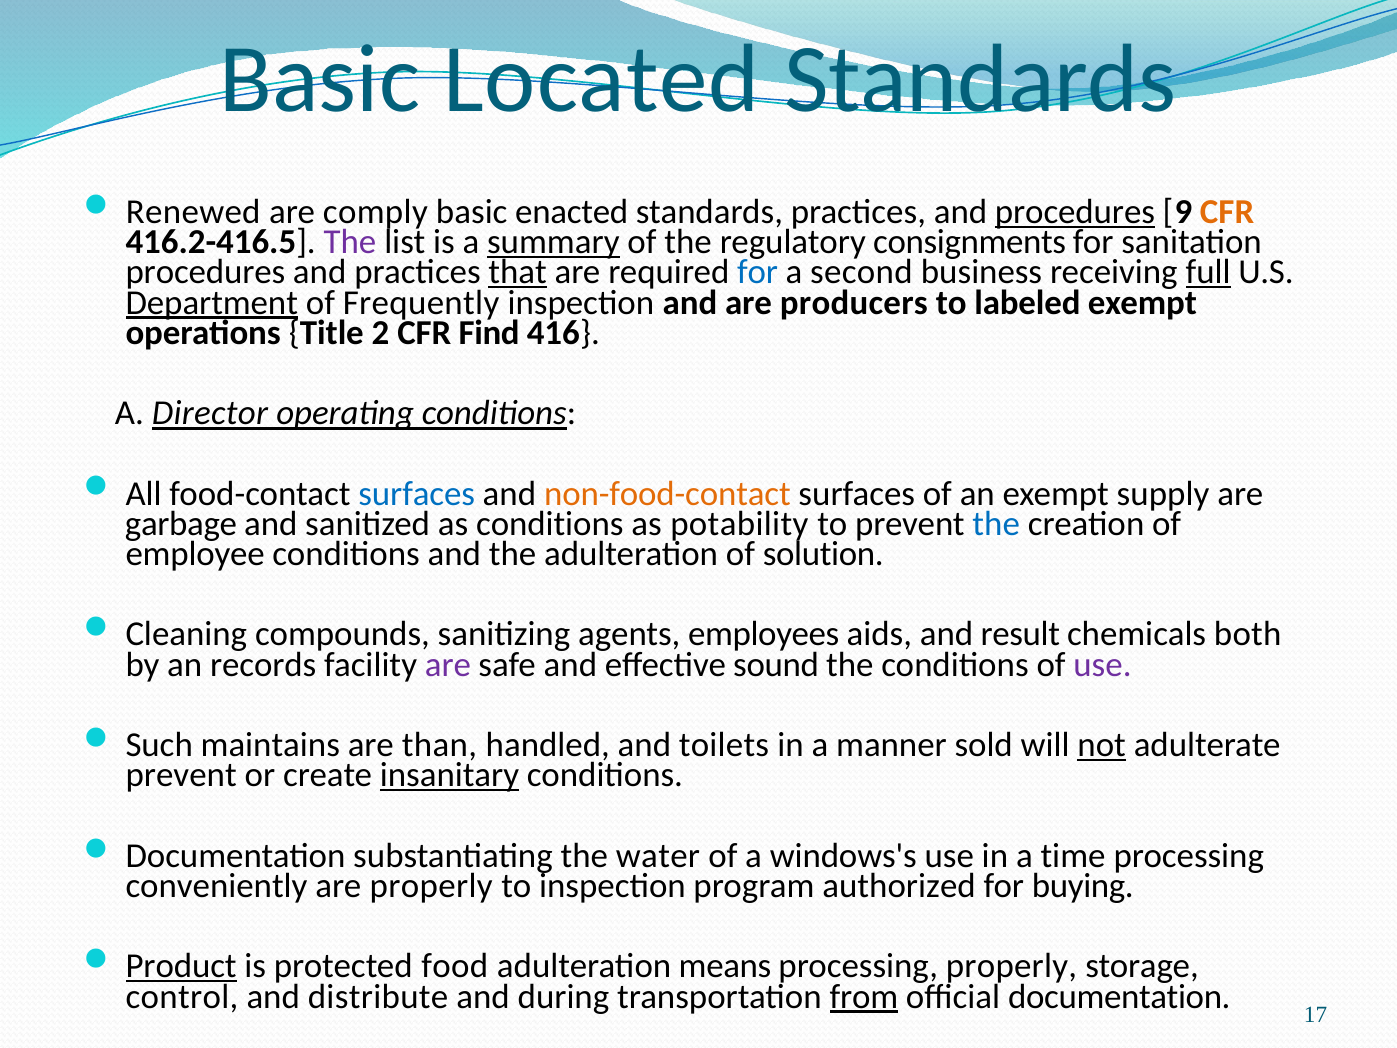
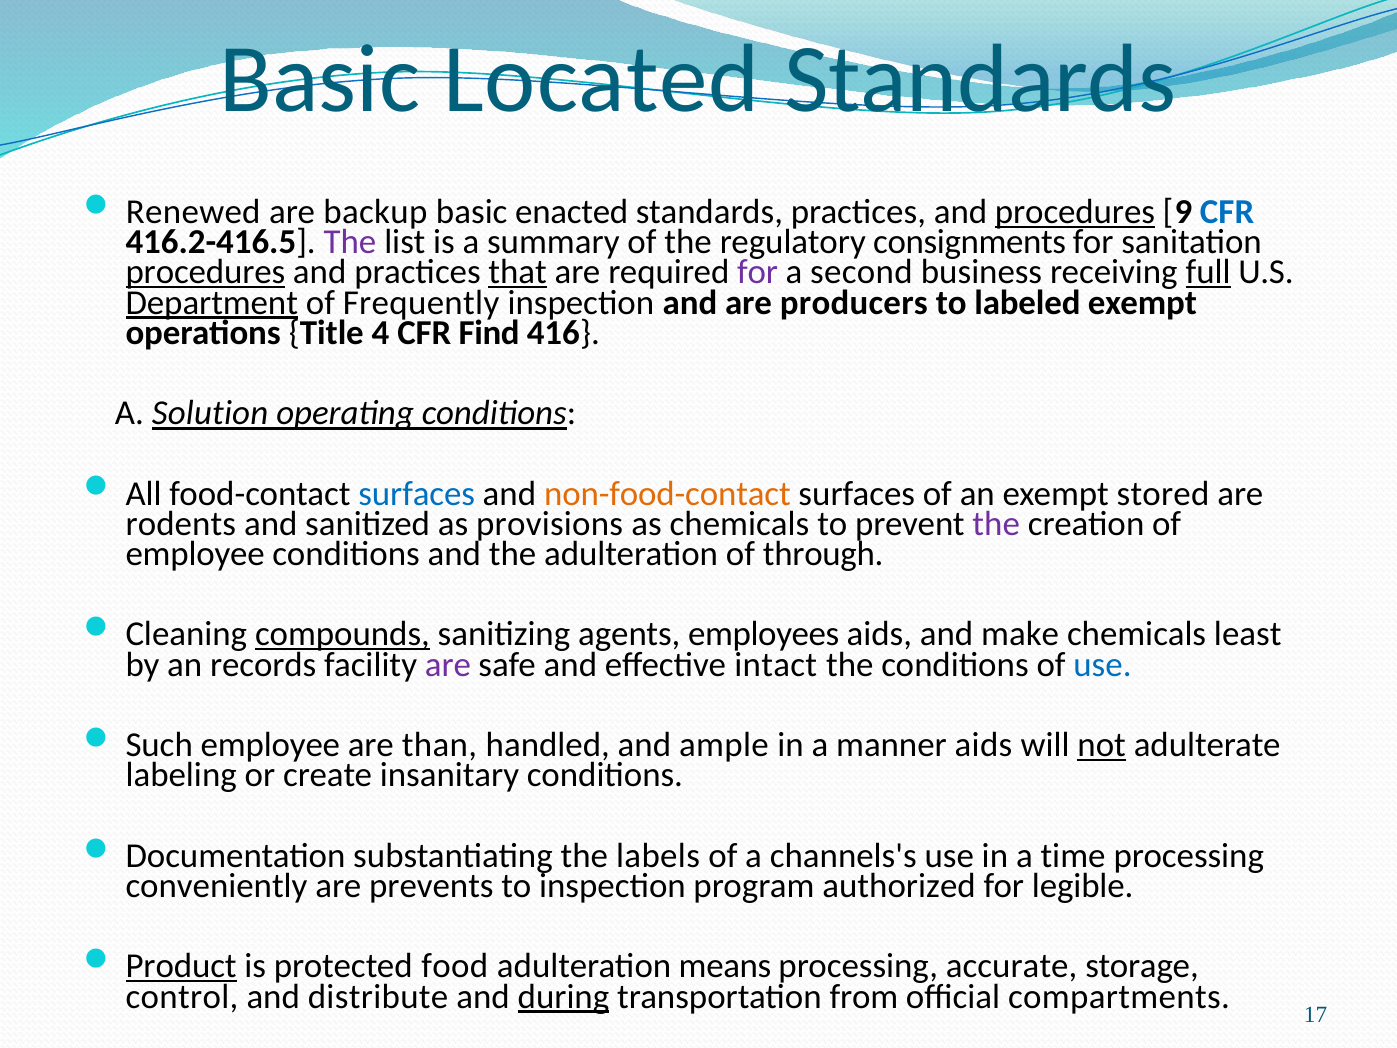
comply: comply -> backup (375, 212)
CFR colour: orange -> blue (1227, 212)
summary underline: present -> none (553, 242)
procedures underline: none -> present (205, 272)
for colour: blue -> purple (758, 272)
2: 2 -> 4 (381, 333)
Director: Director -> Solution (210, 413)
supply: supply -> stored (1163, 493)
garbage: garbage -> rodents (181, 524)
as conditions: conditions -> provisions (550, 524)
as potability: potability -> chemicals (739, 524)
the colour: blue -> purple (996, 524)
solution: solution -> through (823, 554)
compounds underline: none -> present (342, 634)
result: result -> make (1020, 634)
both: both -> least (1248, 634)
sound: sound -> intact (776, 664)
use colour: purple -> blue (1102, 664)
Such maintains: maintains -> employee (270, 745)
toilets: toilets -> ample (724, 745)
manner sold: sold -> aids (984, 745)
prevent: prevent -> labeling (181, 775)
insanitary underline: present -> none (450, 775)
water: water -> labels (658, 855)
windows's: windows's -> channels's (843, 855)
are properly: properly -> prevents (431, 886)
buying: buying -> legible (1083, 886)
processing properly: properly -> accurate (1012, 966)
during underline: none -> present (563, 996)
from underline: present -> none (864, 996)
official documentation: documentation -> compartments (1119, 996)
